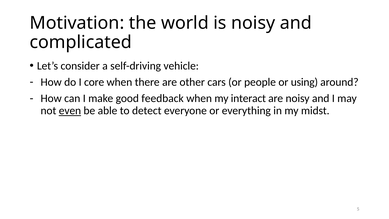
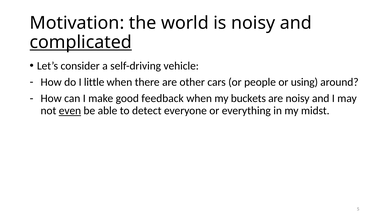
complicated underline: none -> present (81, 42)
core: core -> little (94, 82)
interact: interact -> buckets (248, 98)
